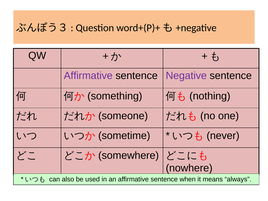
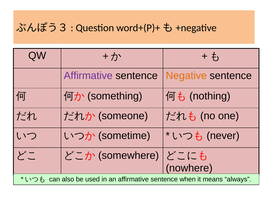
Negative colour: purple -> orange (186, 76)
